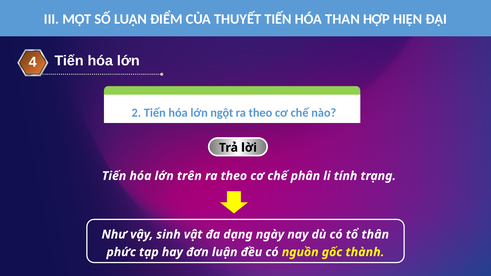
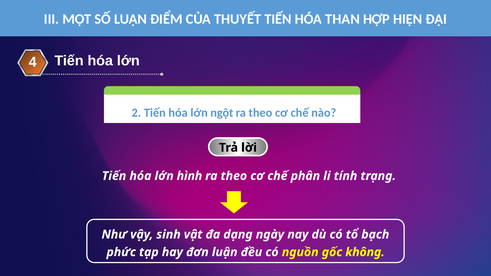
trên: trên -> hình (189, 176)
thân: thân -> bạch (375, 235)
thành: thành -> không (365, 252)
